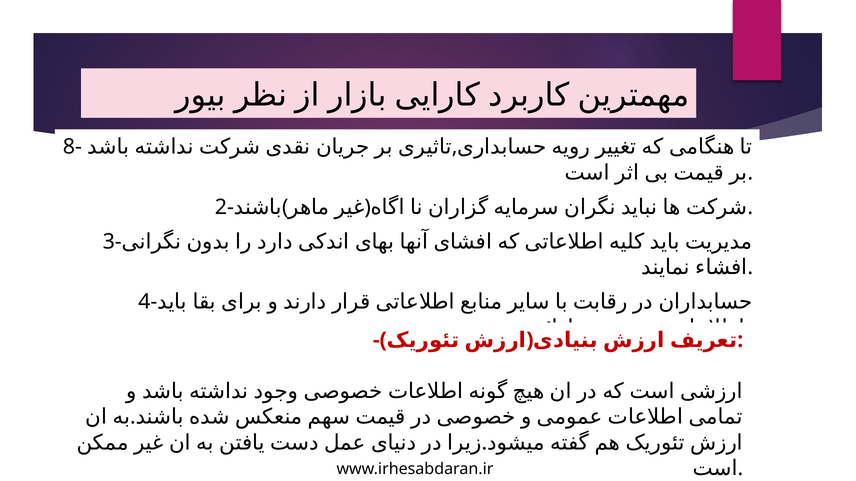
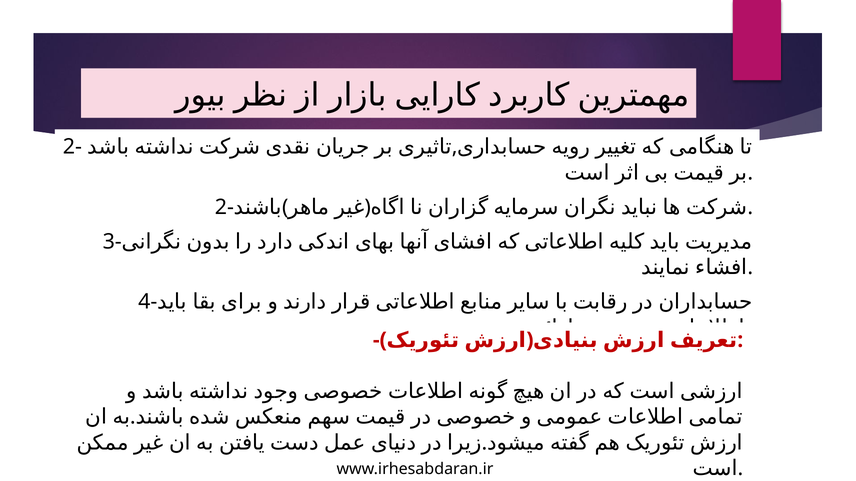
8-: 8- -> 2- (72, 147)
